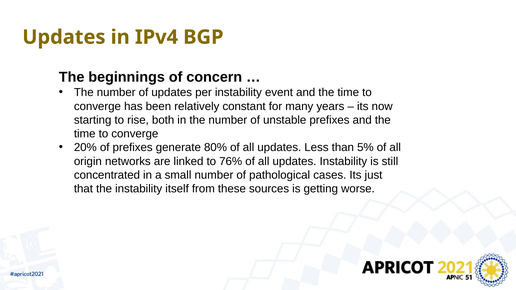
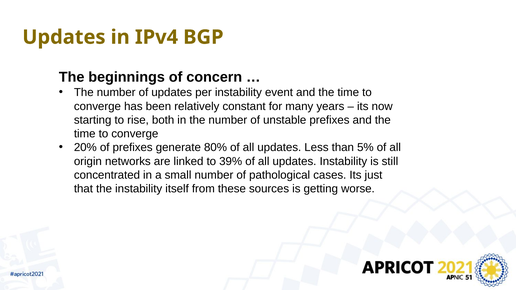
76%: 76% -> 39% (231, 161)
